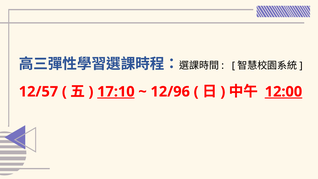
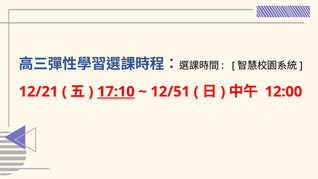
12/57: 12/57 -> 12/21 (38, 92)
12/96: 12/96 -> 12/51 (170, 92)
12:00 underline: present -> none (283, 92)
